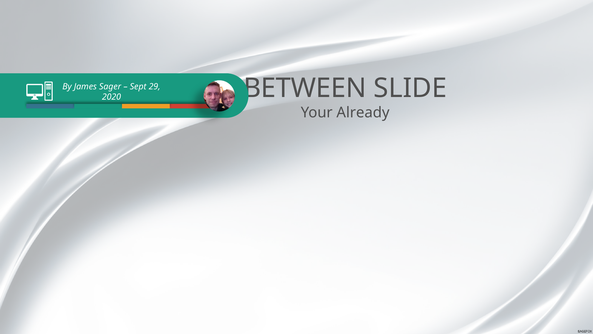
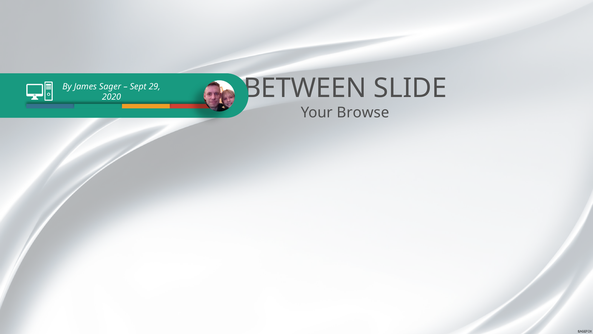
Already: Already -> Browse (363, 112)
